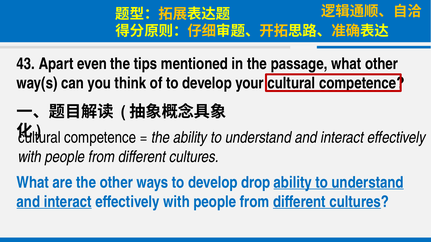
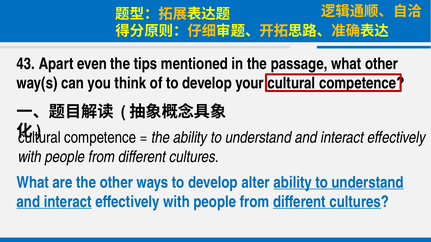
drop: drop -> alter (256, 183)
